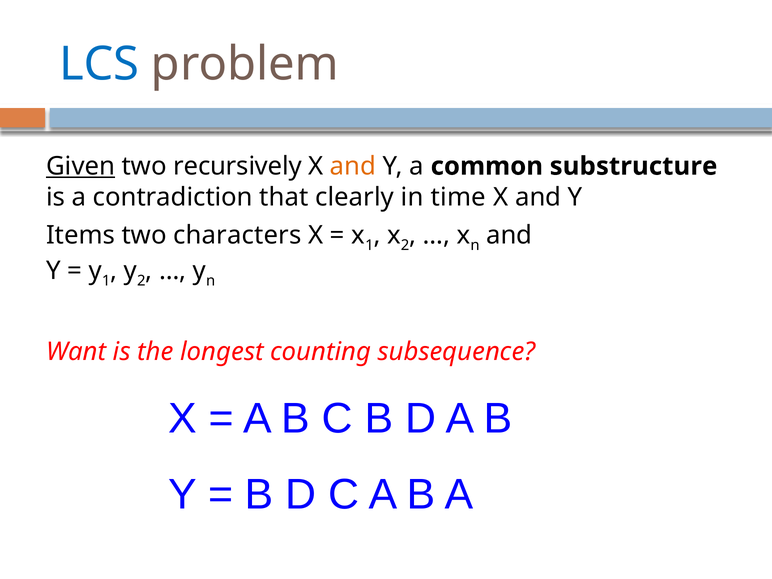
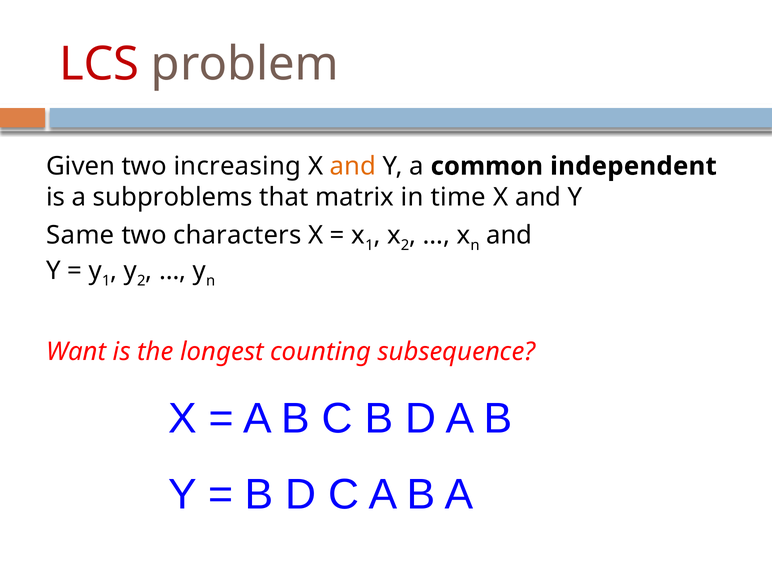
LCS colour: blue -> red (99, 64)
Given underline: present -> none (81, 166)
recursively: recursively -> increasing (237, 166)
substructure: substructure -> independent (633, 166)
contradiction: contradiction -> subproblems (173, 197)
clearly: clearly -> matrix (355, 197)
Items: Items -> Same (80, 235)
